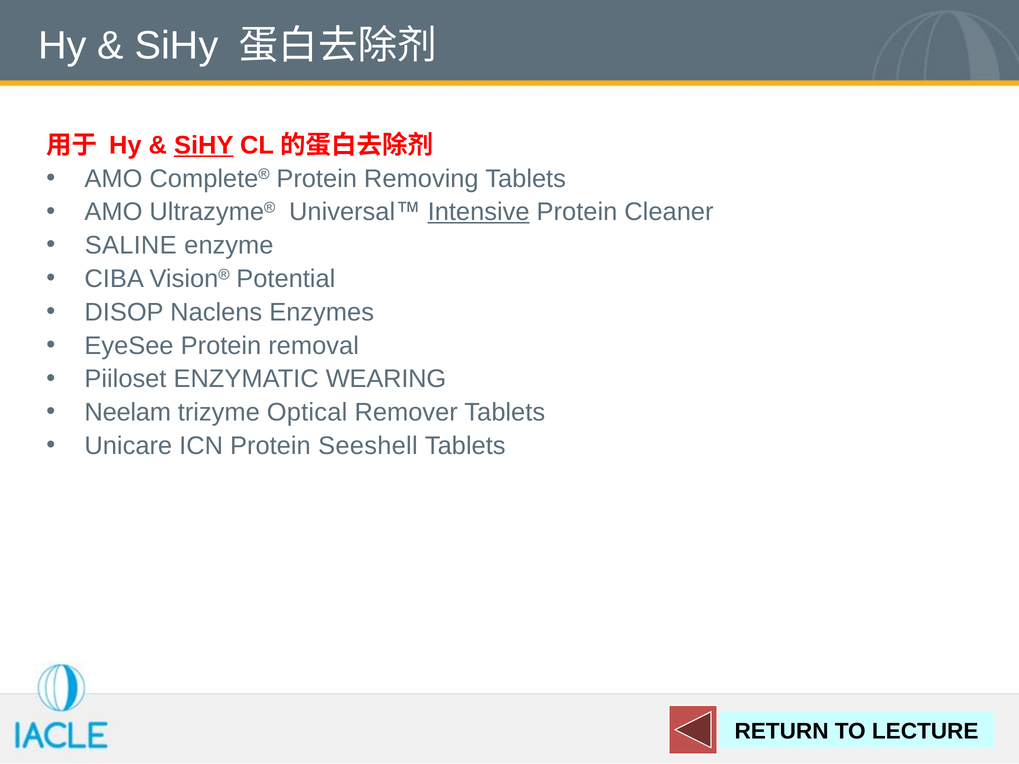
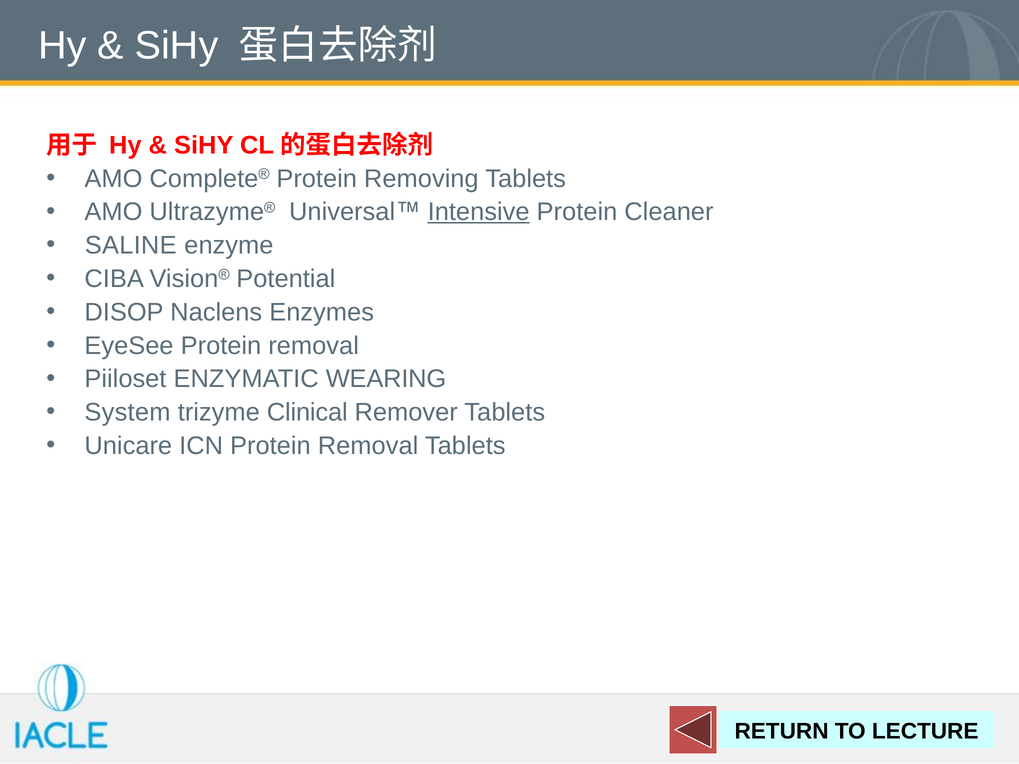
SiHY underline: present -> none (204, 145)
Neelam: Neelam -> System (128, 413)
Optical: Optical -> Clinical (307, 413)
ICN Protein Seeshell: Seeshell -> Removal (368, 446)
